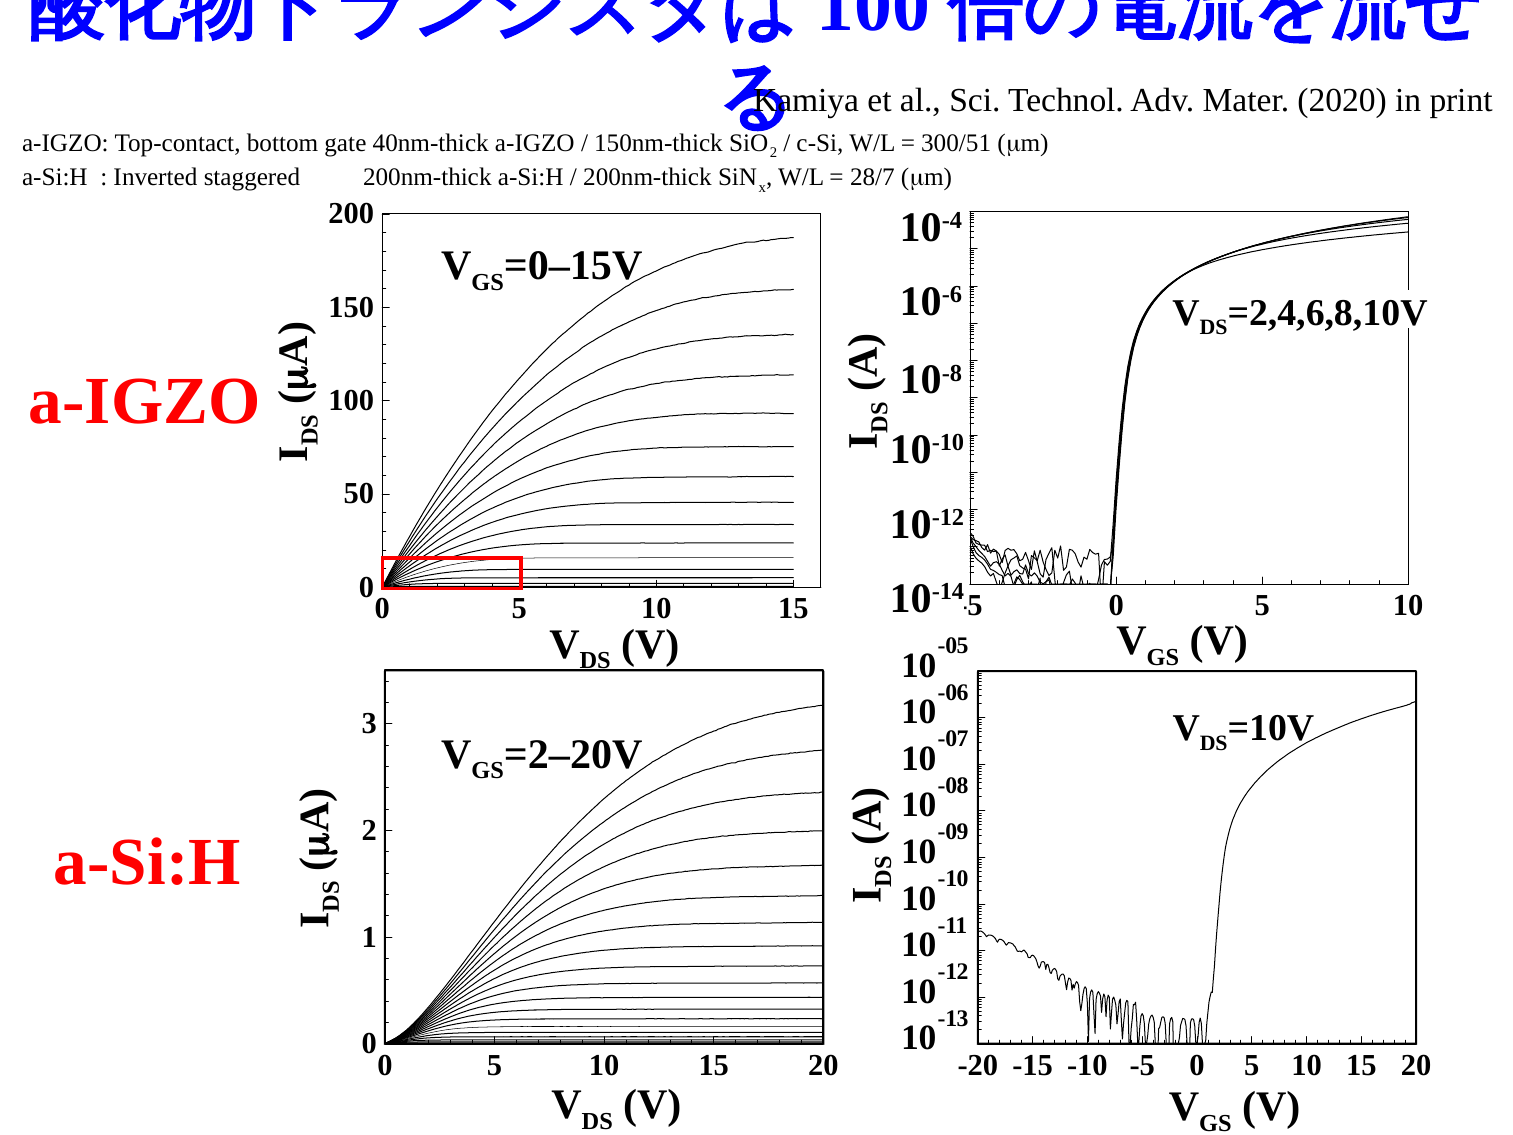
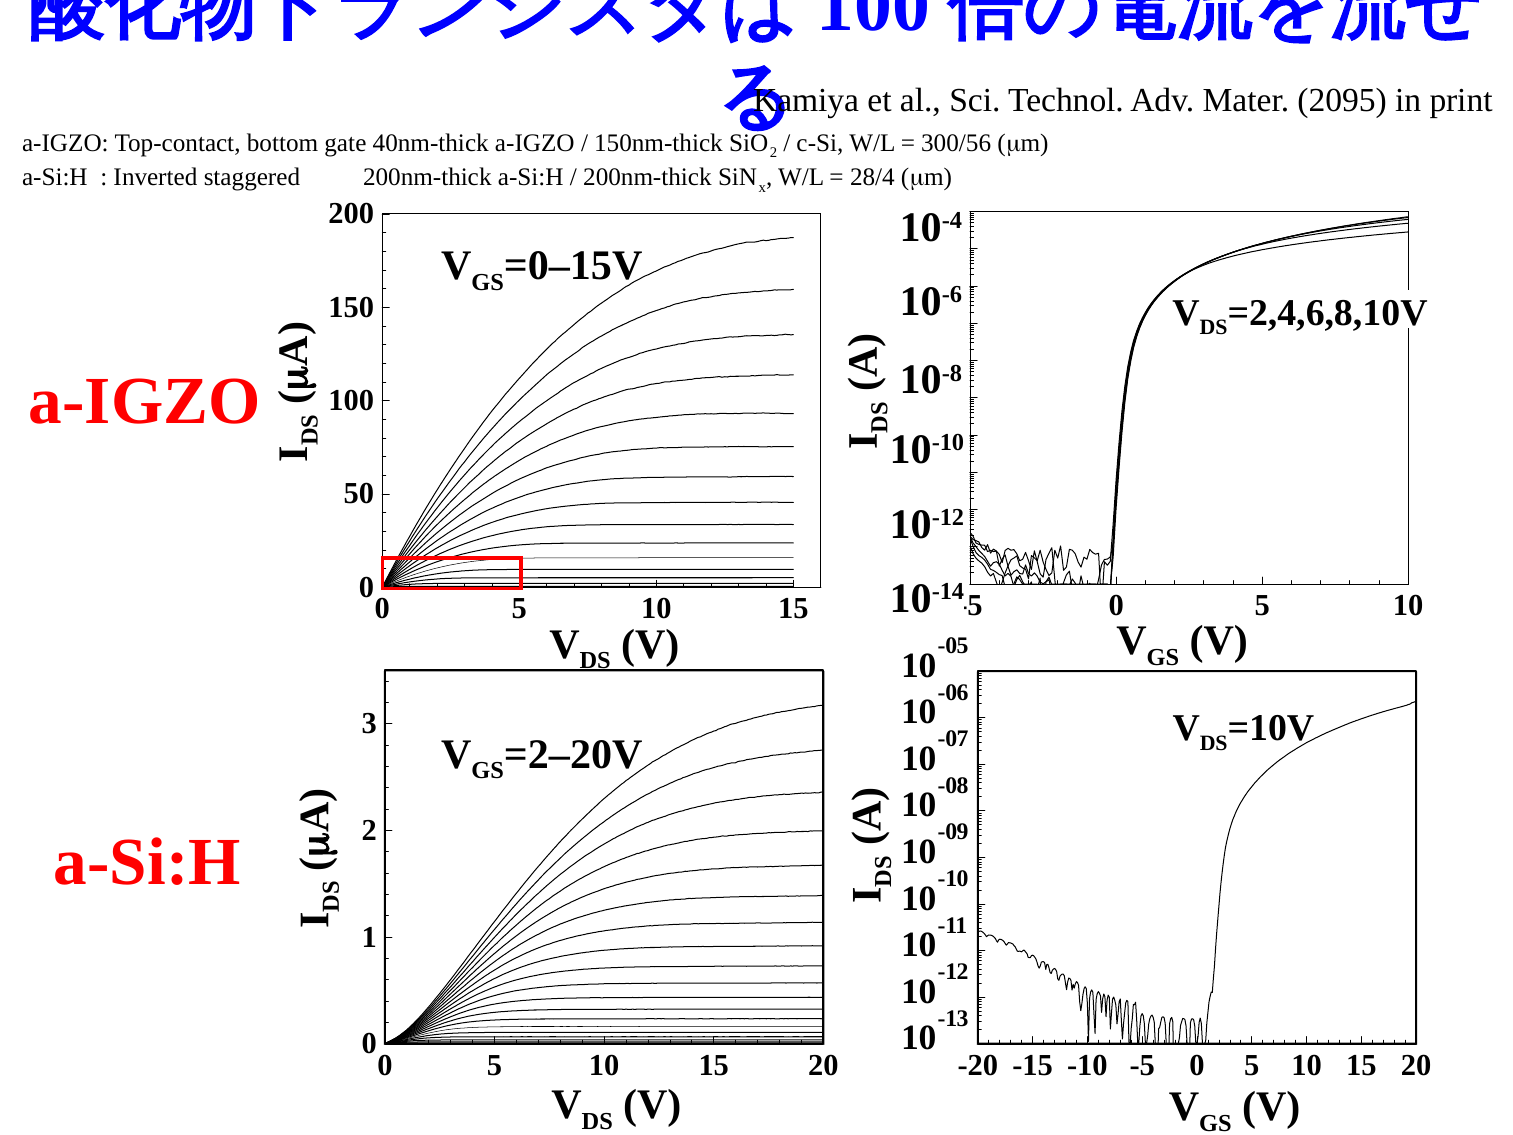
2020: 2020 -> 2095 (1342, 100)
300/51: 300/51 -> 300/56 (956, 143)
28/7: 28/7 -> 28/4 (872, 177)
